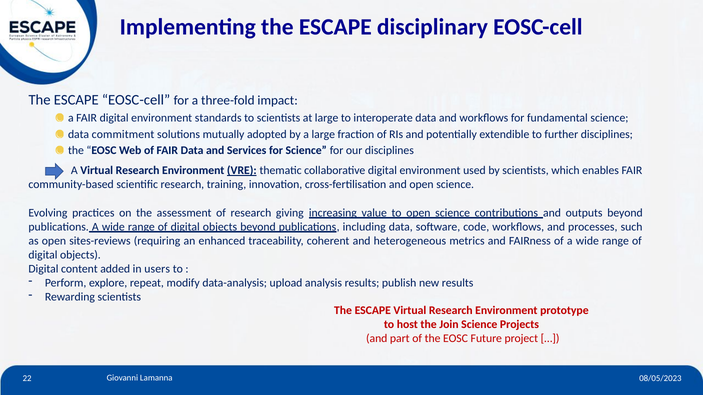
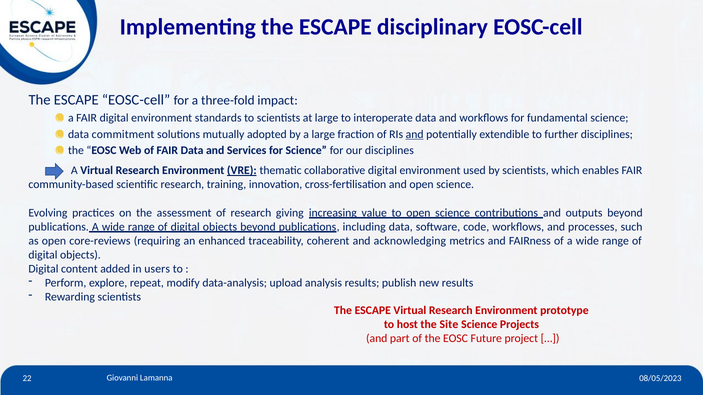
and underline: none -> present (415, 134)
sites-reviews: sites-reviews -> core-reviews (100, 241)
heterogeneous: heterogeneous -> acknowledging (410, 241)
Join: Join -> Site (449, 325)
